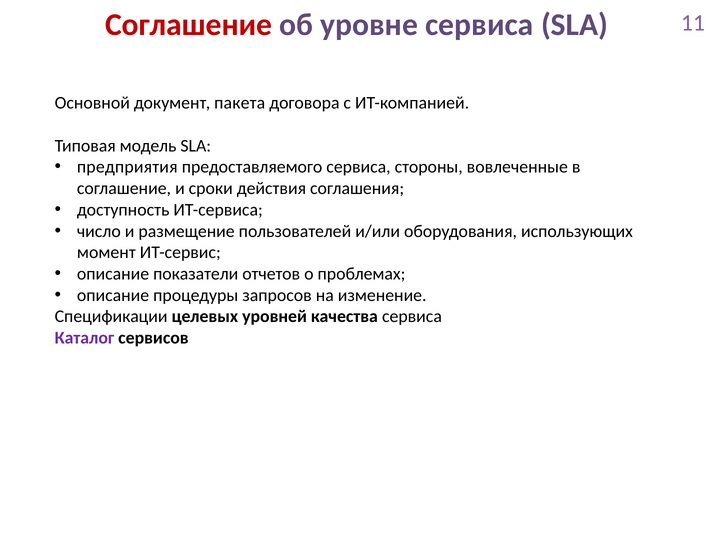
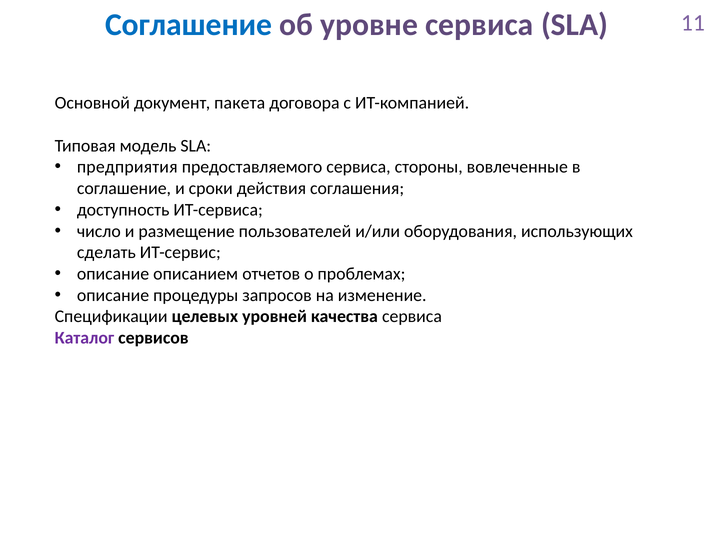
Соглашение colour: red -> blue (189, 25)
момент: момент -> сделать (106, 252)
показатели: показатели -> описанием (196, 274)
